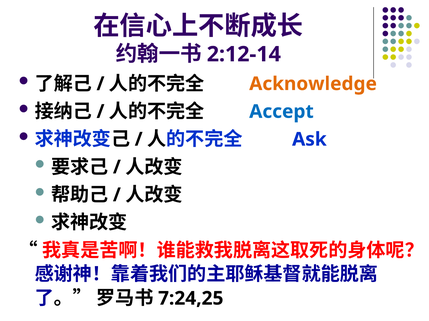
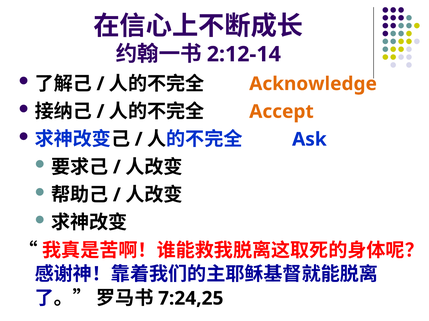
Accept colour: blue -> orange (281, 112)
